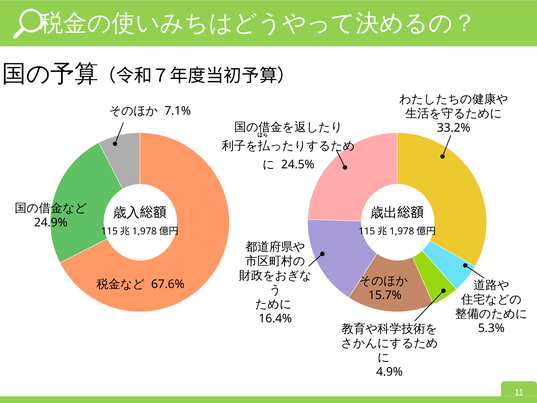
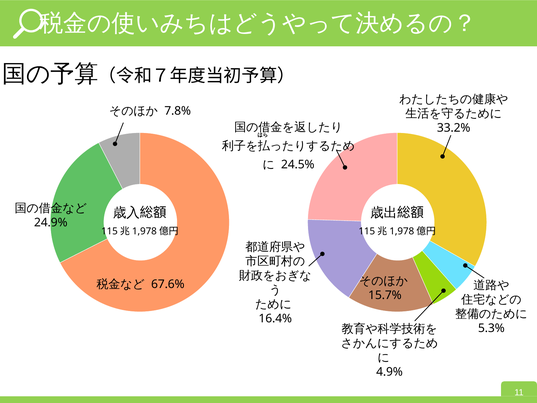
7.1%: 7.1% -> 7.8% (178, 111)
